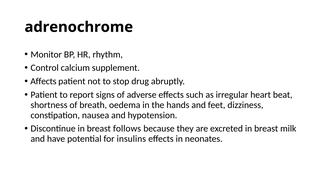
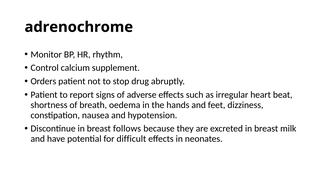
Affects: Affects -> Orders (43, 81)
insulins: insulins -> difficult (131, 139)
